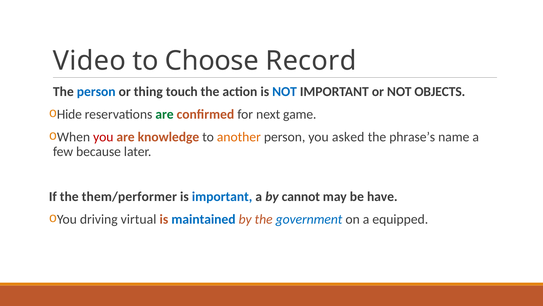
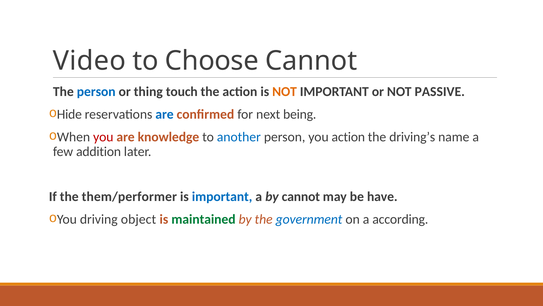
Choose Record: Record -> Cannot (311, 61)
NOT colour: blue -> orange (285, 91)
OBJECTS: OBJECTS -> PASSIVE (440, 91)
are colour: green -> blue (165, 114)
game: game -> being (300, 114)
another colour: orange -> blue (239, 137)
you asked: asked -> action (348, 137)
phrase’s: phrase’s -> driving’s (412, 137)
because: because -> addition (99, 151)
virtual: virtual -> object (139, 219)
maintained colour: blue -> green (203, 219)
equipped: equipped -> according (400, 219)
